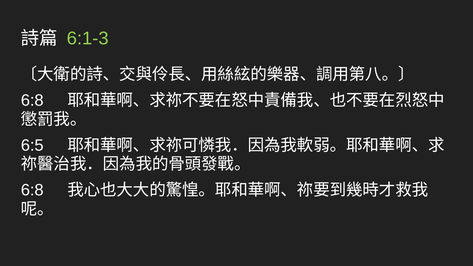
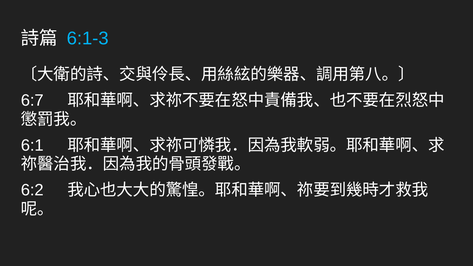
6:1-3 colour: light green -> light blue (88, 38)
6:8: 6:8 -> 6:7 (32, 100)
6:5: 6:5 -> 6:1 (32, 145)
6:8: 6:8 -> 6:2 (32, 190)
